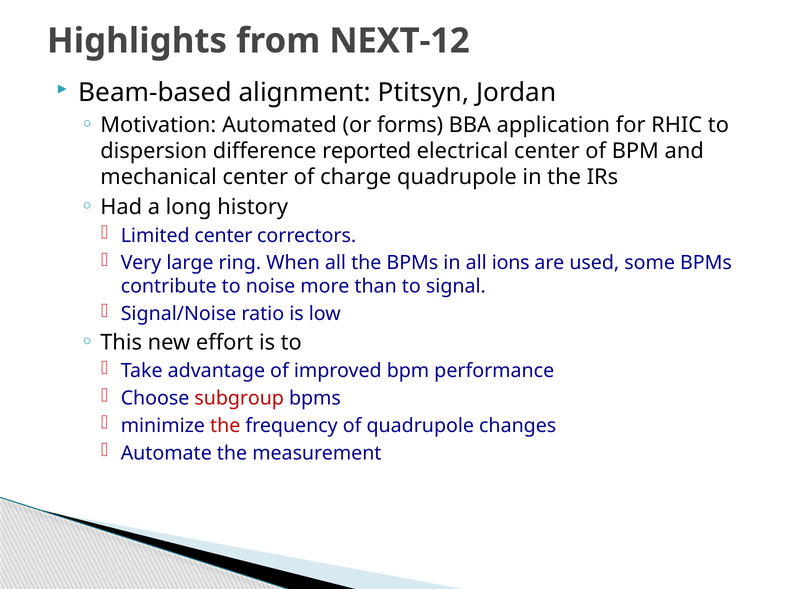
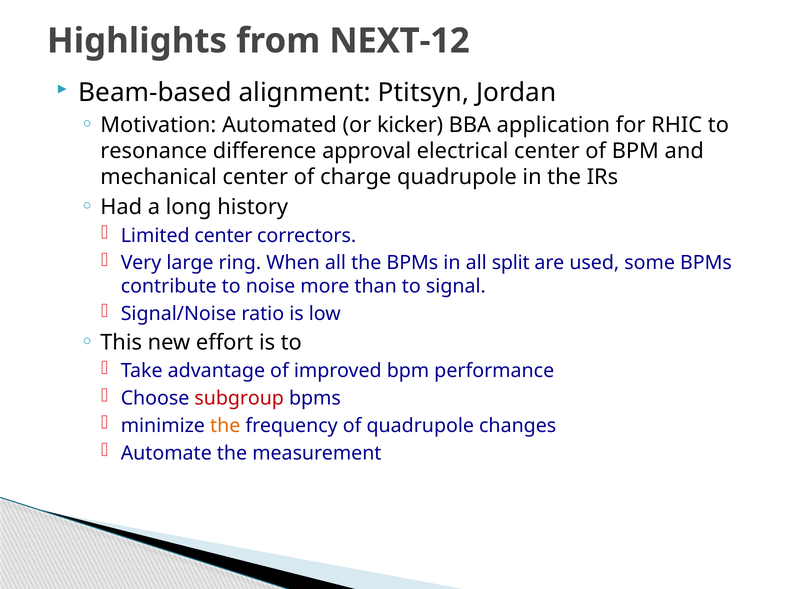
forms: forms -> kicker (410, 125)
dispersion: dispersion -> resonance (154, 151)
reported: reported -> approval (367, 151)
ions: ions -> split (511, 263)
the colour: red -> orange (225, 425)
